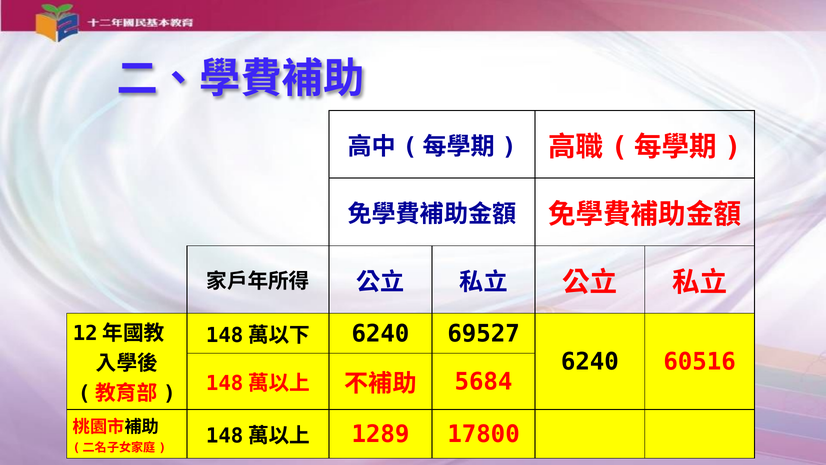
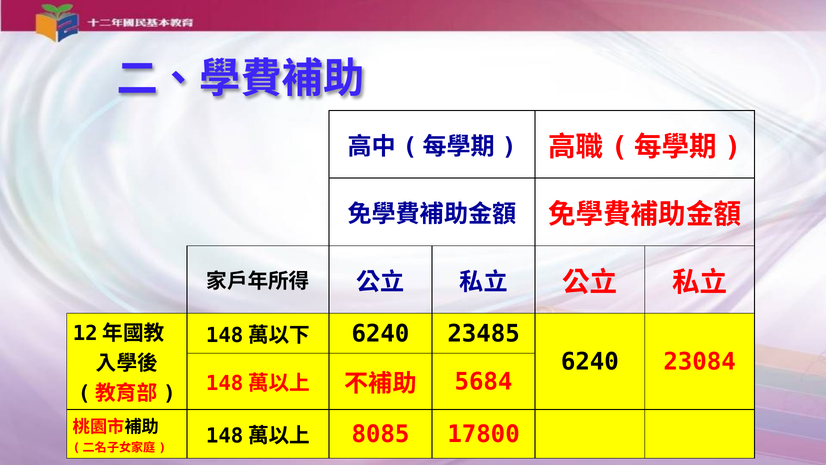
69527: 69527 -> 23485 (484, 333)
60516: 60516 -> 23084 (700, 362)
1289: 1289 -> 8085 (380, 434)
